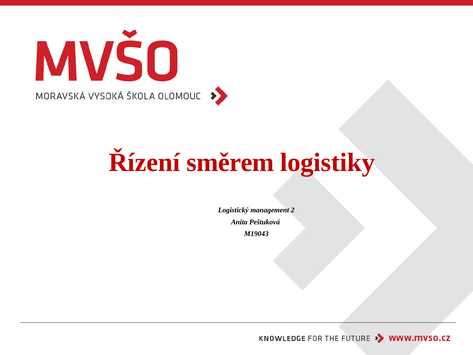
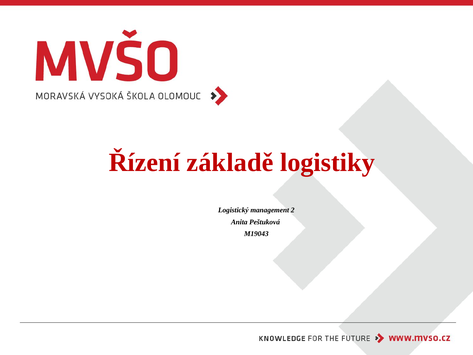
směrem: směrem -> základě (230, 162)
